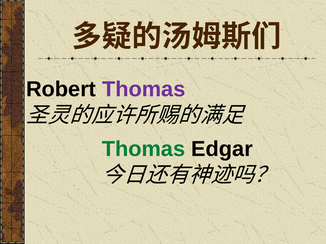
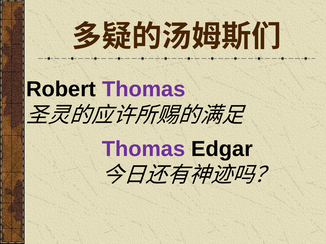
Thomas colour: green -> purple (144, 149)
